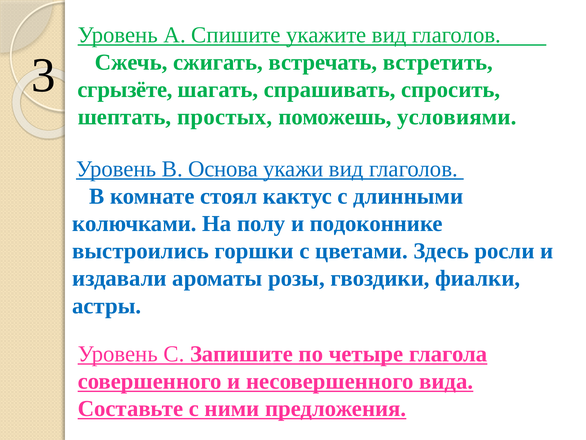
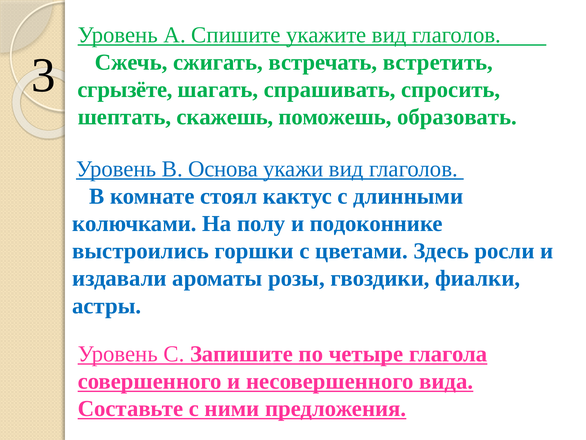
простых: простых -> скажешь (225, 117)
условиями: условиями -> образовать (457, 117)
